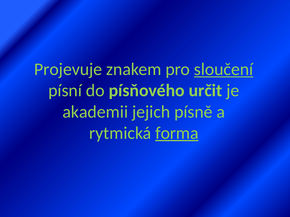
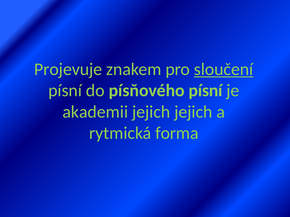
písňového určit: určit -> písní (206, 91)
jejich písně: písně -> jejich (193, 112)
forma underline: present -> none (177, 133)
